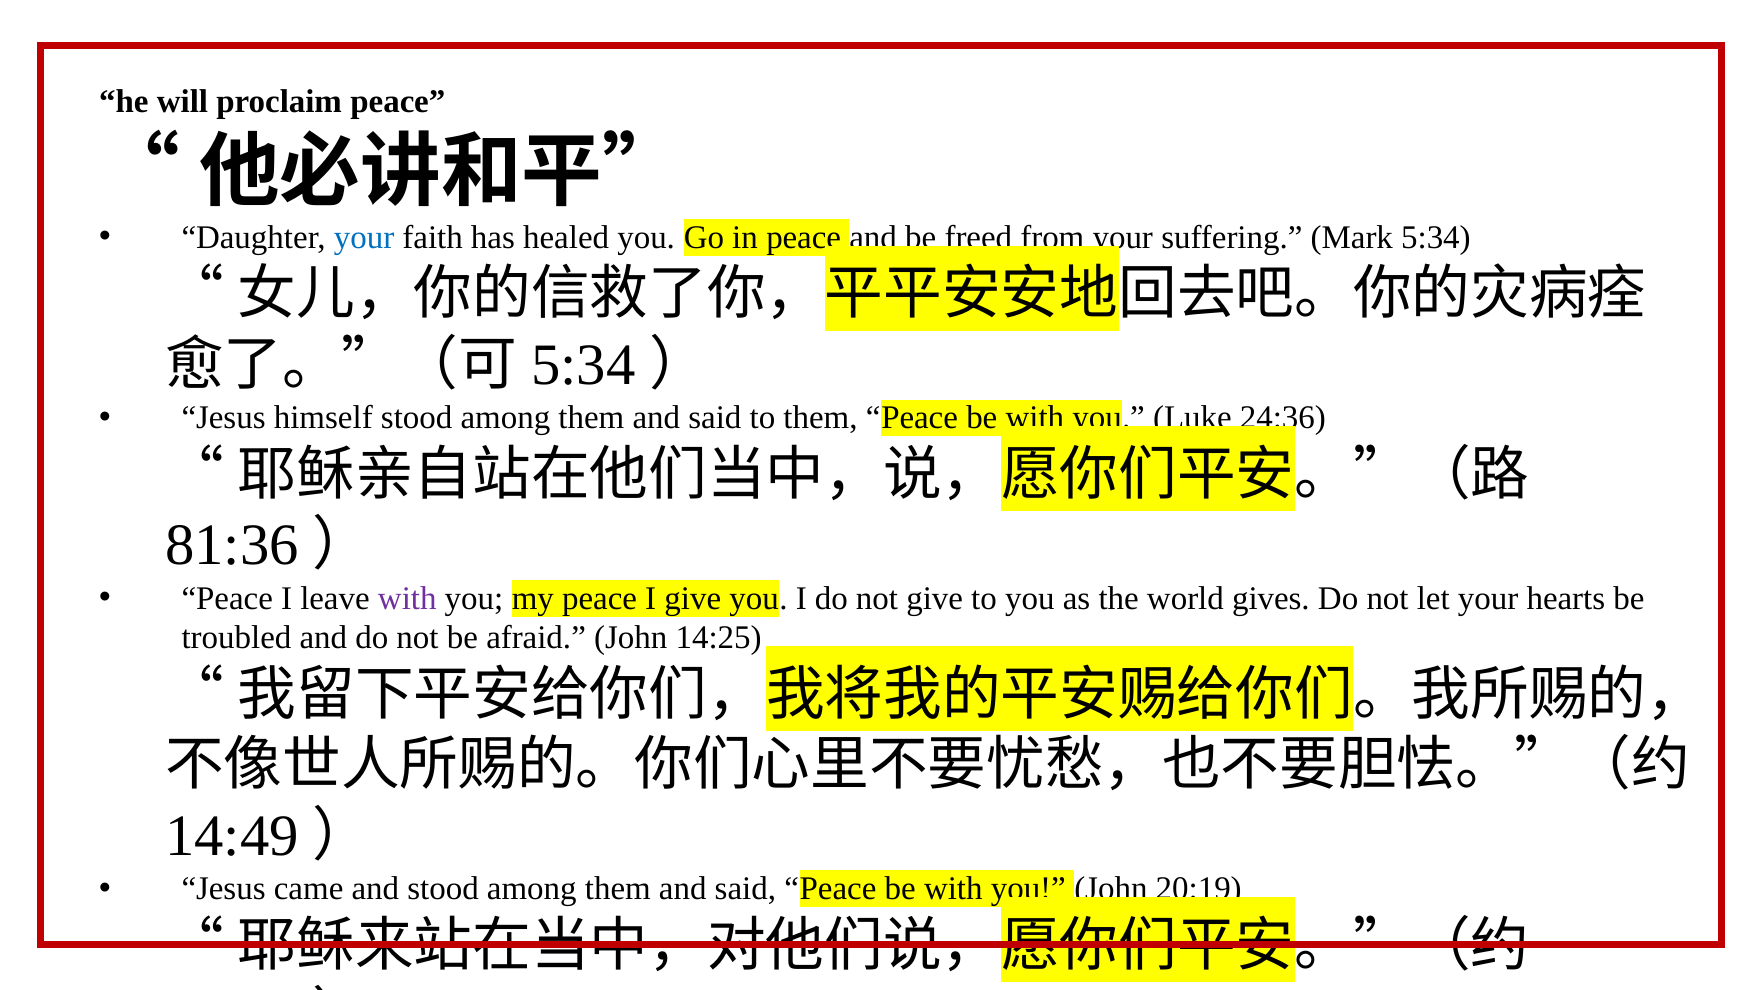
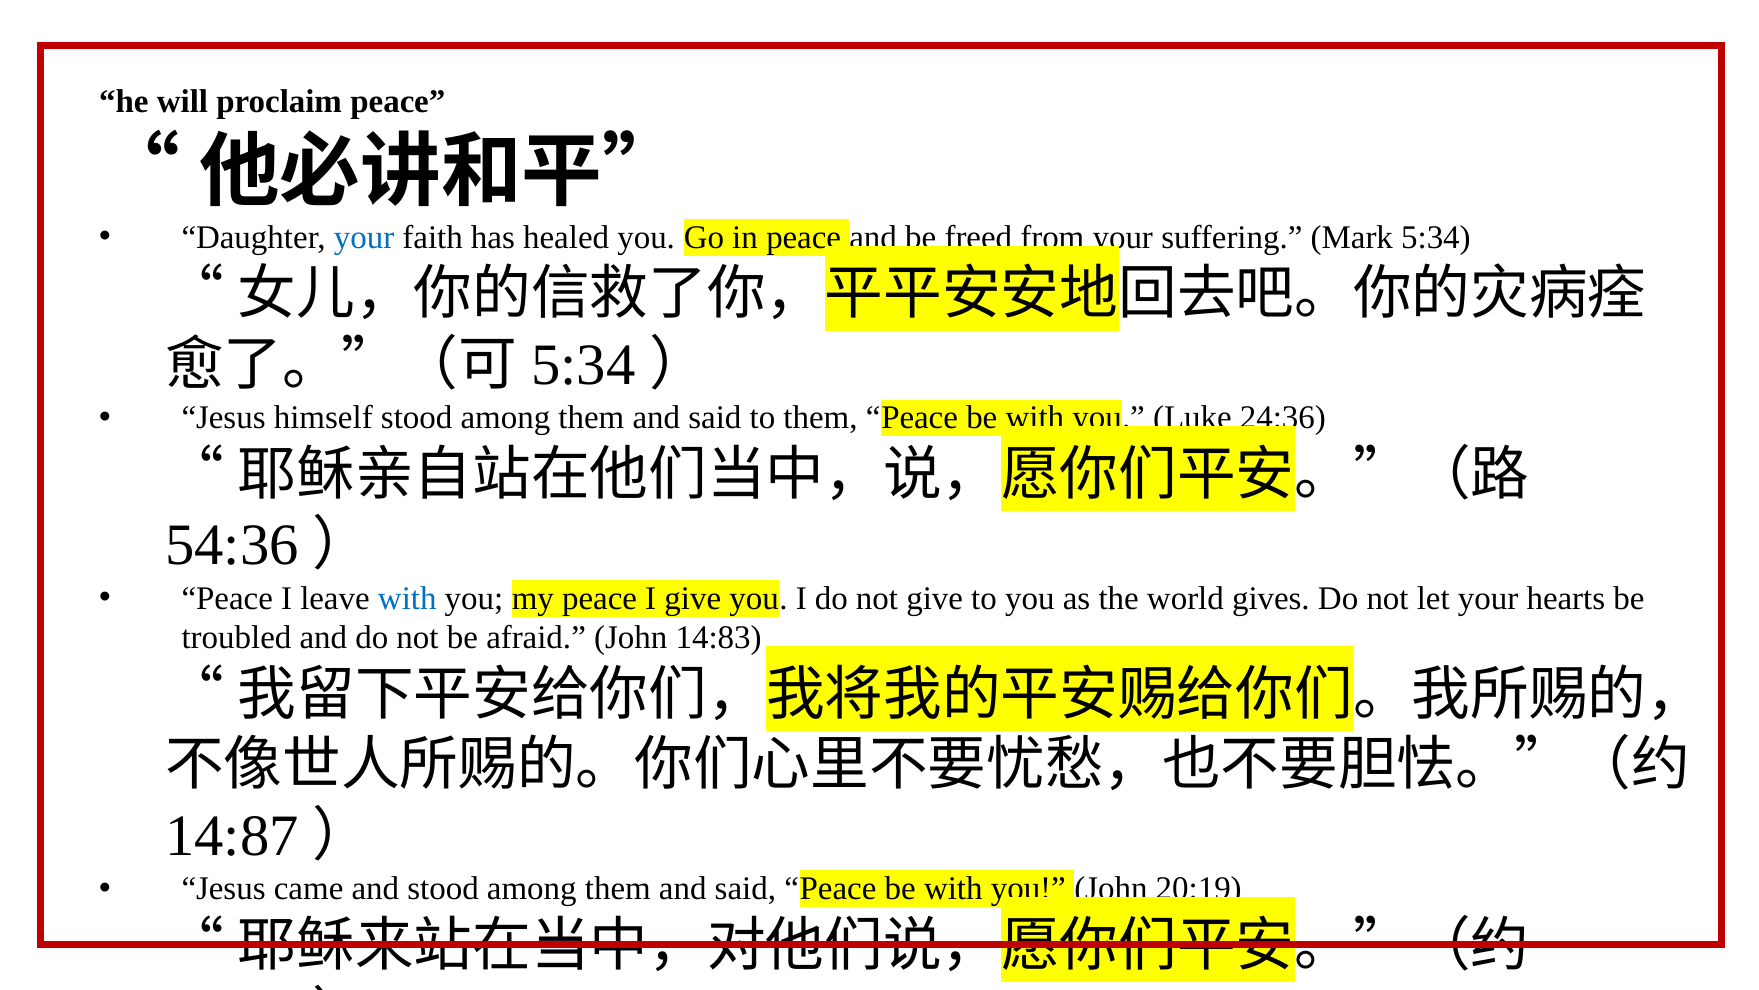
81:36: 81:36 -> 54:36 (232, 545)
with colour: purple -> blue (407, 598)
14:25: 14:25 -> 14:83 (719, 638)
14:49: 14:49 -> 14:87 (232, 835)
